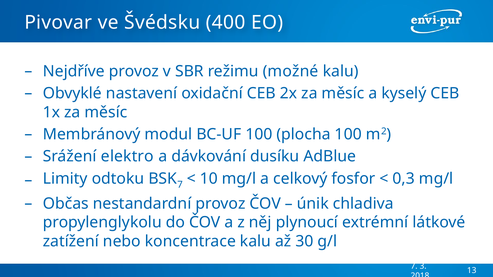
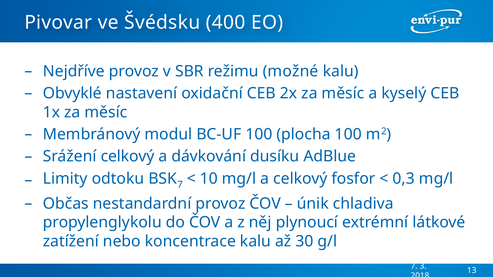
Srážení elektro: elektro -> celkový (128, 157)
